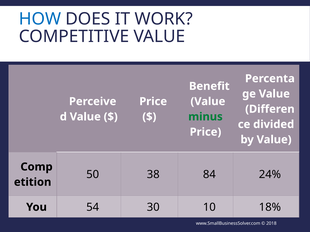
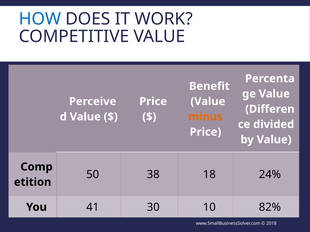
minus colour: green -> orange (205, 117)
84: 84 -> 18 (209, 175)
54: 54 -> 41 (93, 208)
18%: 18% -> 82% (270, 208)
